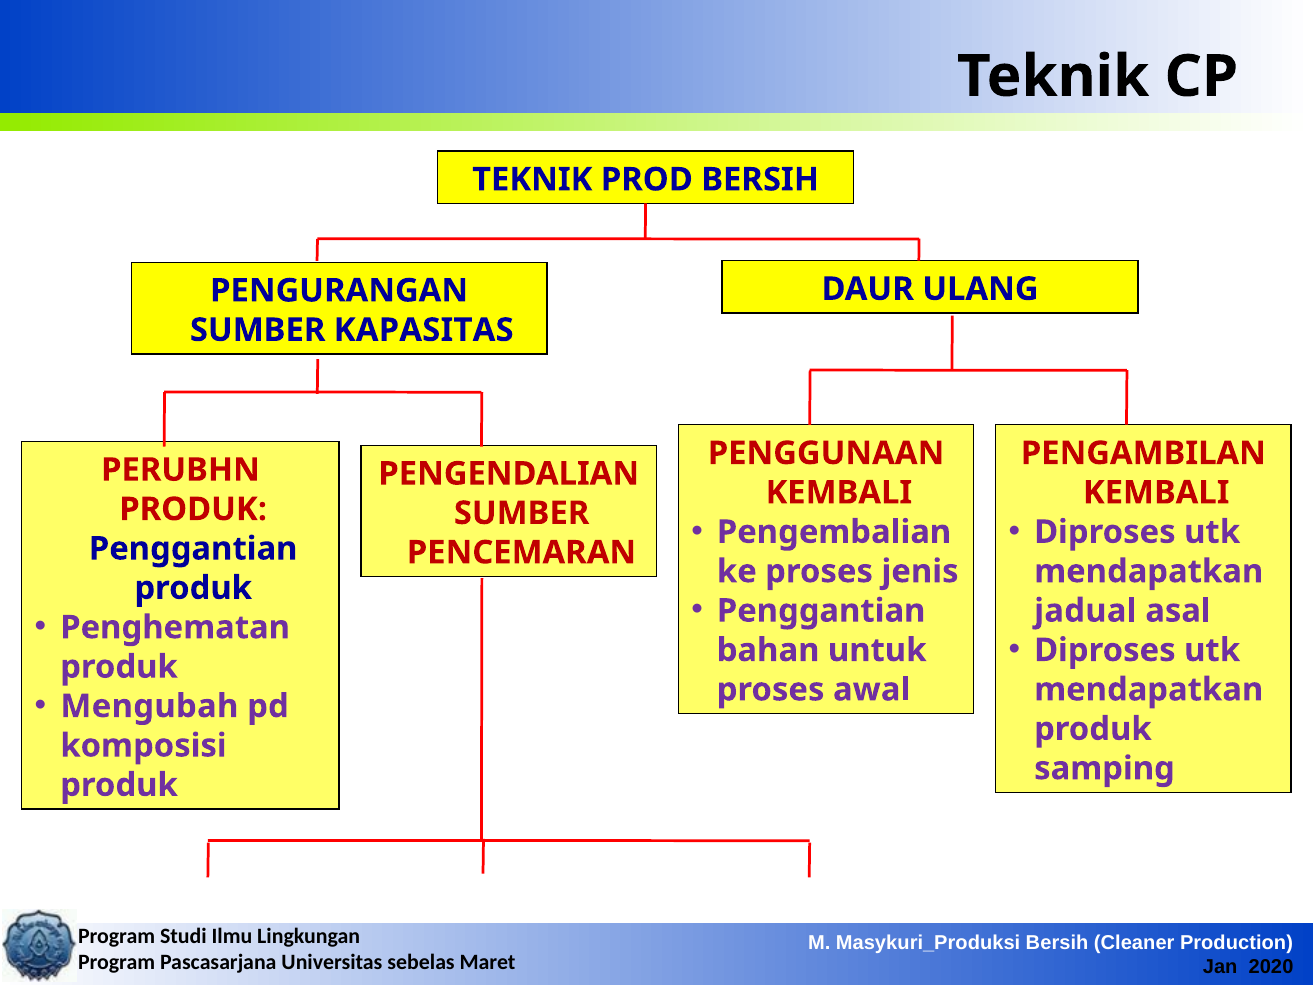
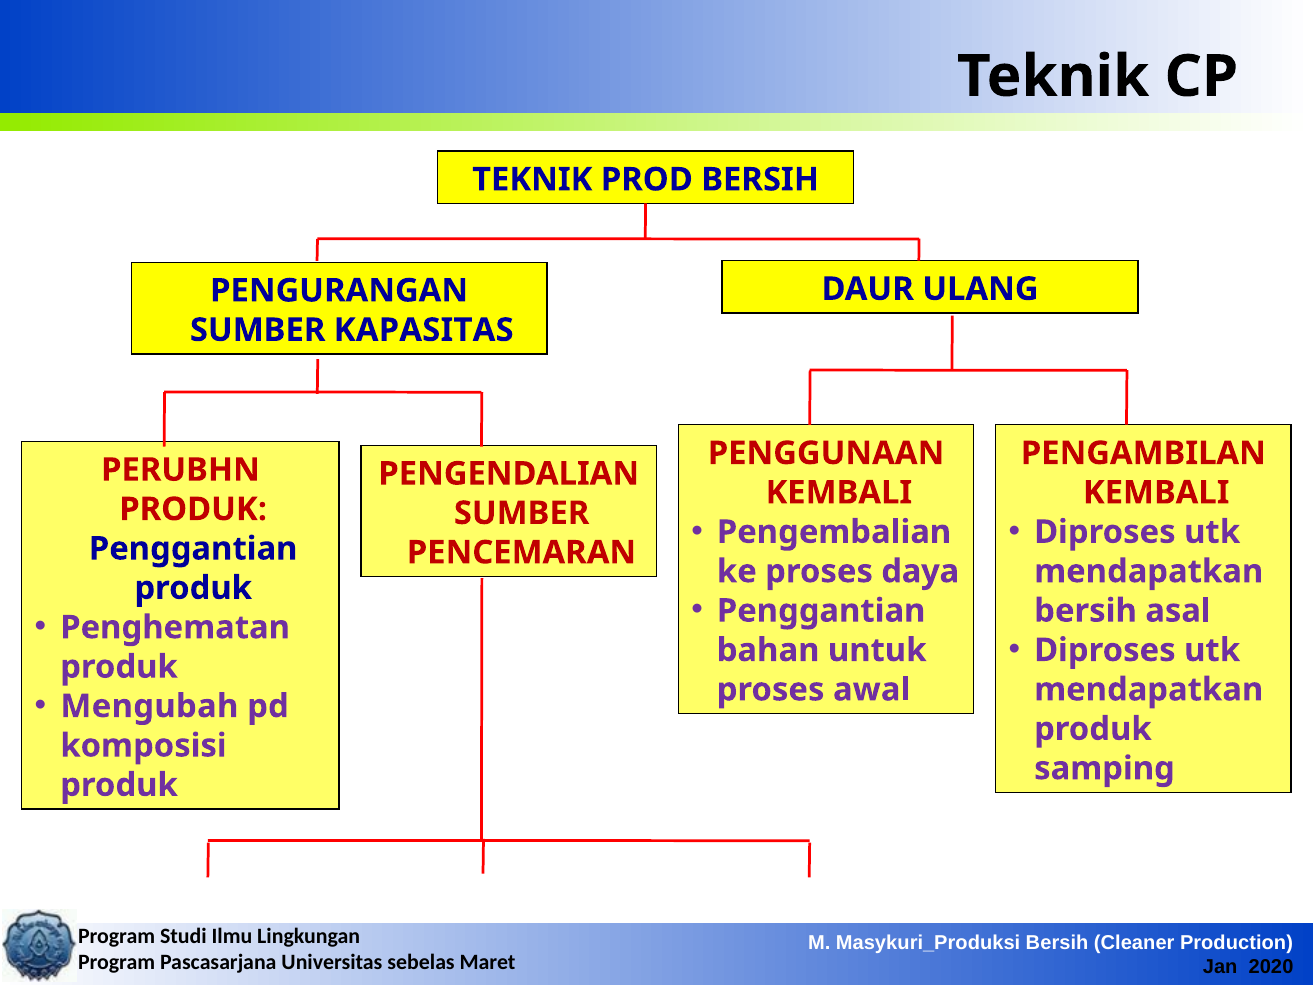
jenis: jenis -> daya (920, 571)
jadual: jadual -> bersih (1086, 611)
